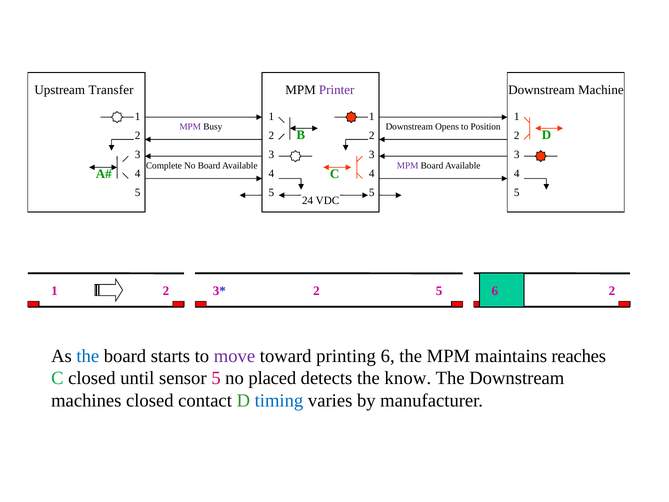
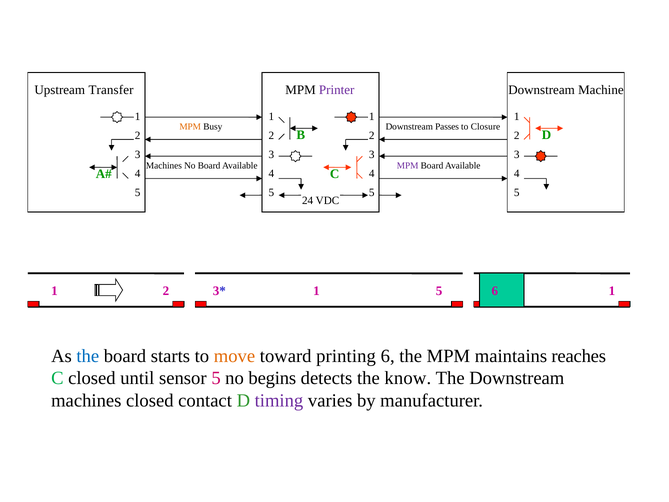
MPM colour: purple -> orange (190, 127)
Opens: Opens -> Passes (447, 127)
Position: Position -> Closure (485, 127)
Complete: Complete -> Machines (164, 166)
2: 2 -> 1 (316, 291)
6 2: 2 -> 1 (612, 291)
move colour: purple -> orange (234, 356)
placed: placed -> begins (272, 378)
timing colour: blue -> purple (279, 400)
